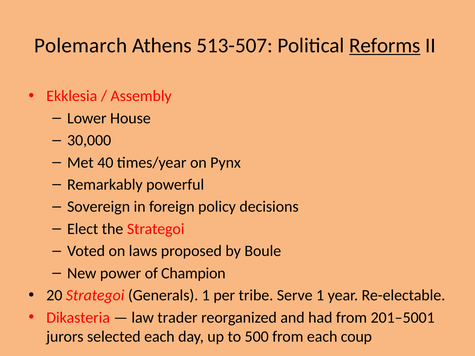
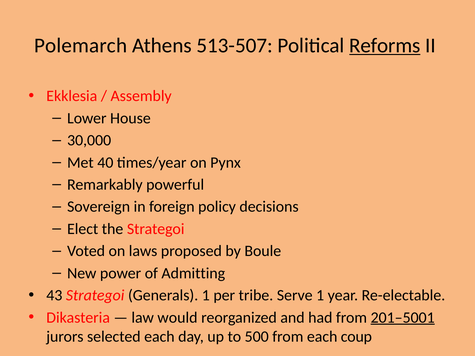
Champion: Champion -> Admitting (193, 273)
20: 20 -> 43 (54, 296)
trader: trader -> would (177, 318)
201–5001 underline: none -> present (403, 318)
